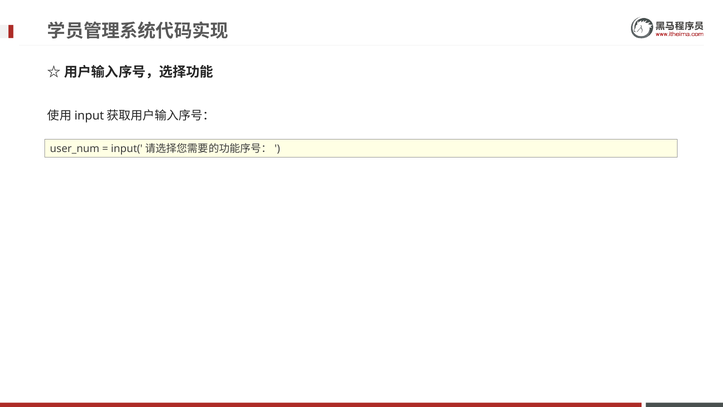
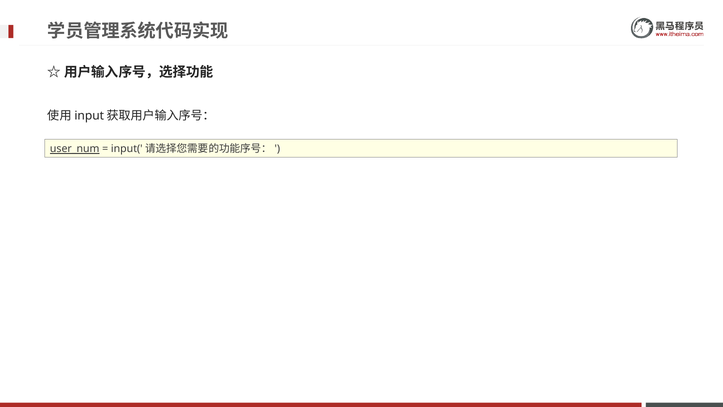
user_num underline: none -> present (75, 149)
